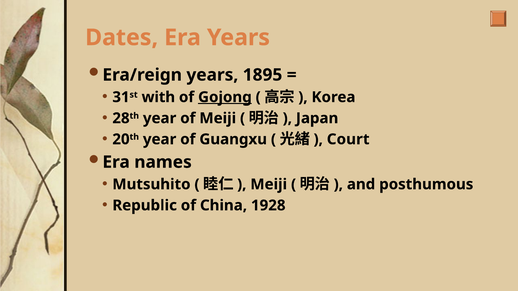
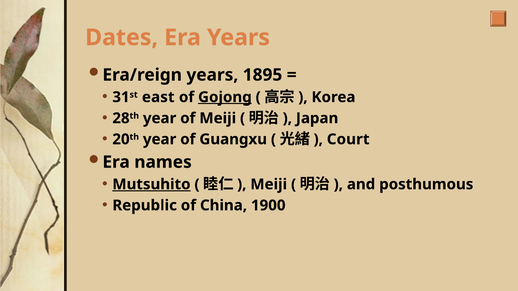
with: with -> east (158, 97)
Mutsuhito underline: none -> present (151, 185)
1928: 1928 -> 1900 (268, 206)
